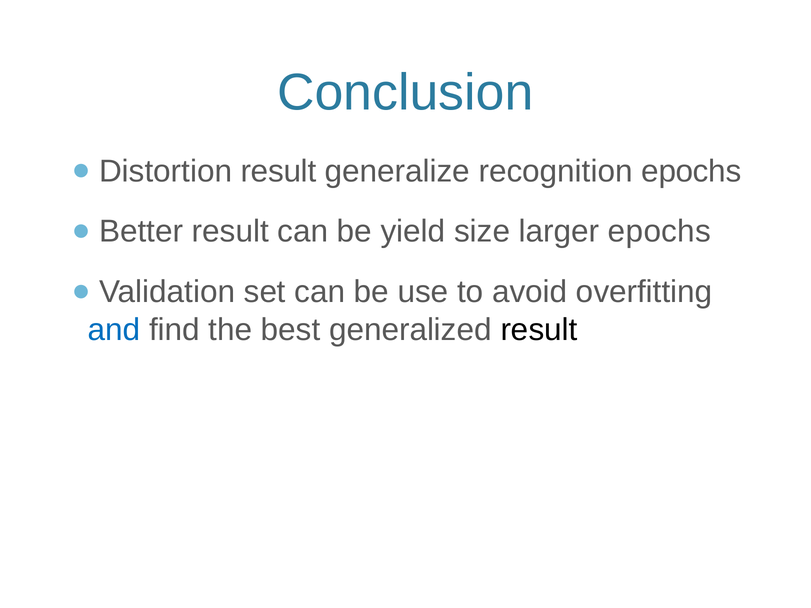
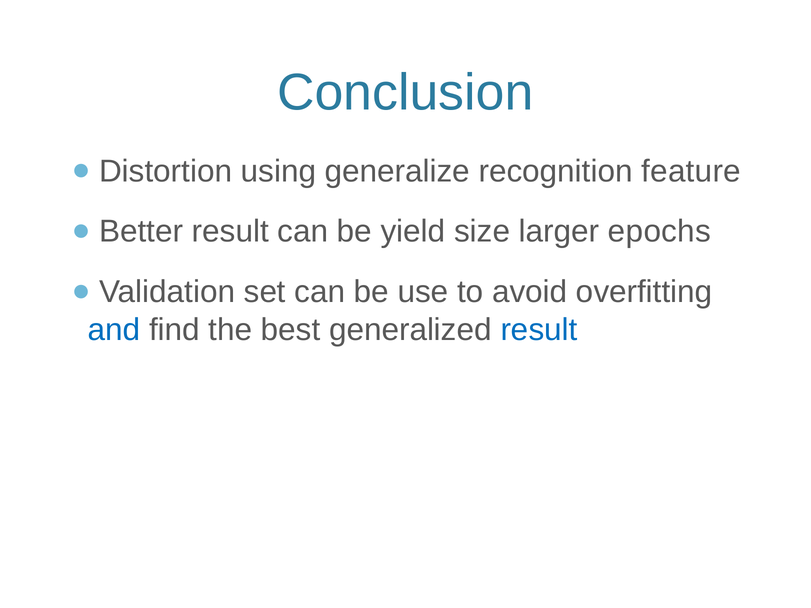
Distortion result: result -> using (278, 171)
recognition epochs: epochs -> feature (691, 171)
result colour: black -> blue (539, 330)
